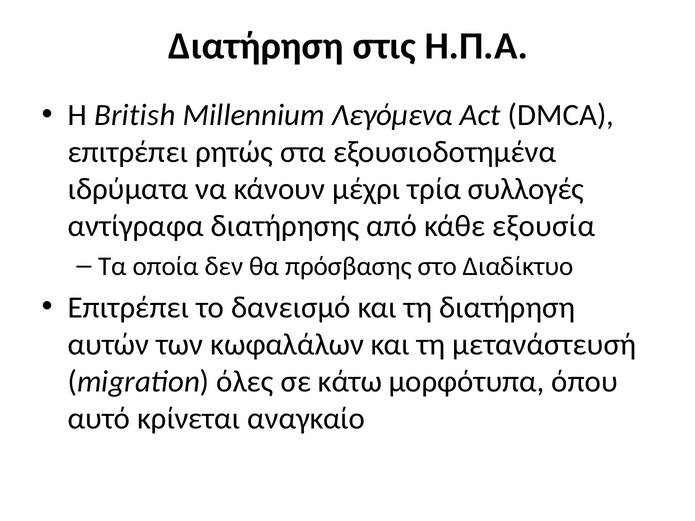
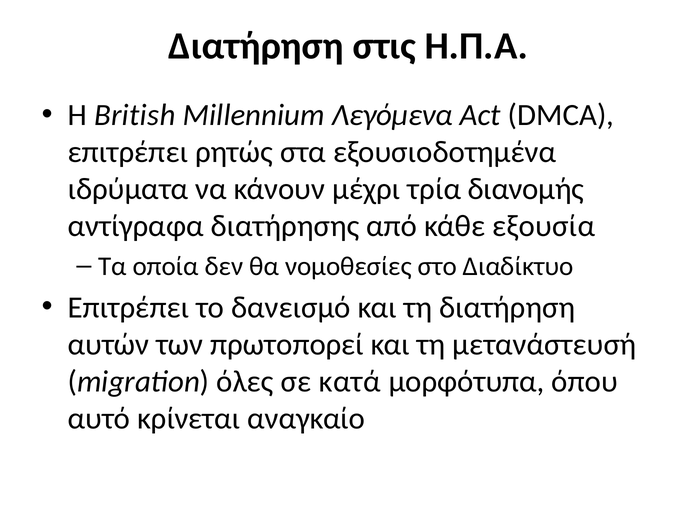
συλλογές: συλλογές -> διανομής (526, 189)
πρόσβασης: πρόσβασης -> νομοθεσίες (348, 266)
κωφαλάλων: κωφαλάλων -> πρωτοπορεί (287, 345)
κάτω: κάτω -> κατά (350, 382)
